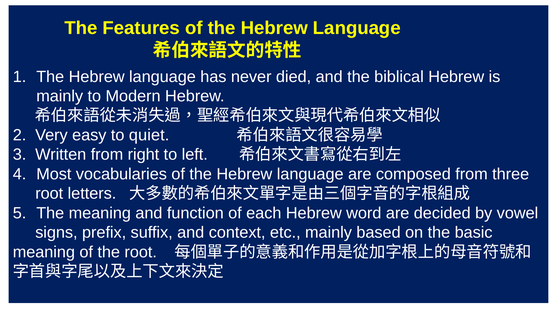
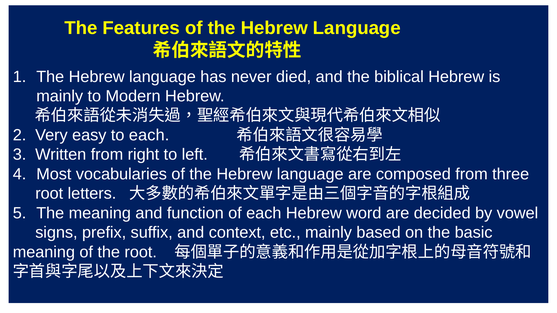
to quiet: quiet -> each (149, 135)
